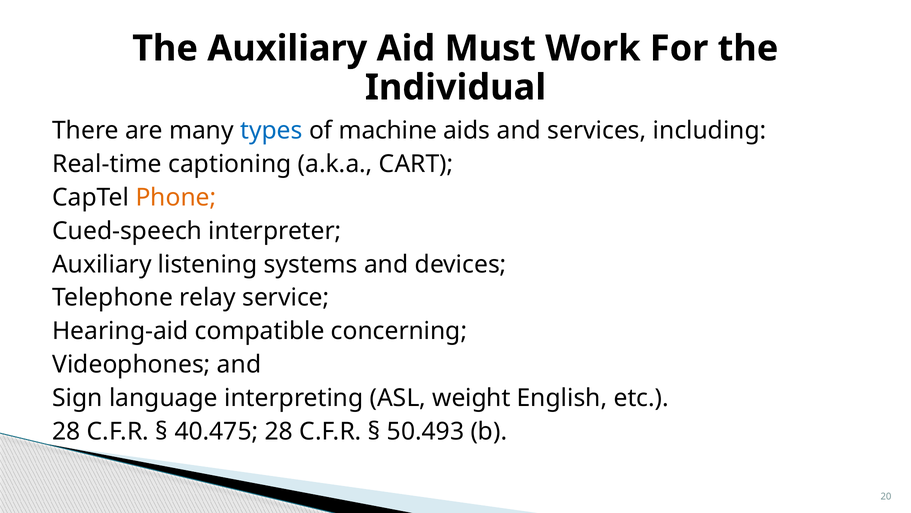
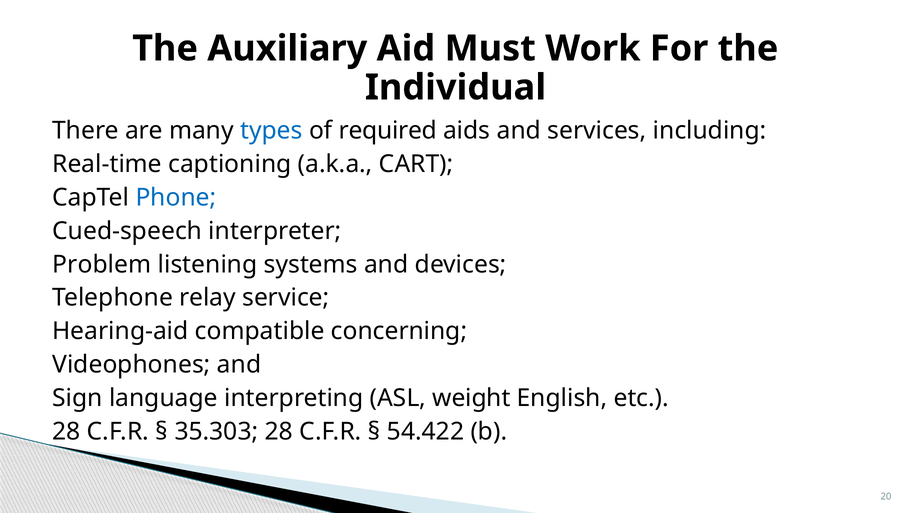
machine: machine -> required (388, 131)
Phone colour: orange -> blue (176, 197)
Auxiliary: Auxiliary -> Problem (102, 264)
40.475: 40.475 -> 35.303 (216, 431)
50.493: 50.493 -> 54.422 (426, 431)
